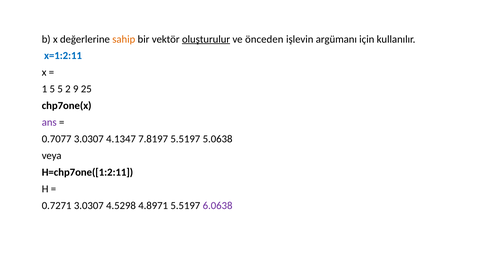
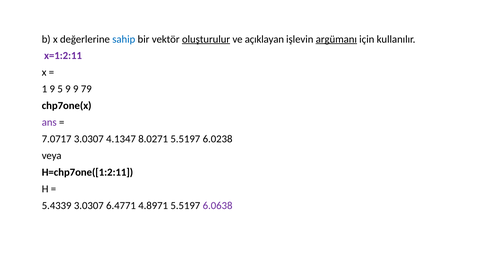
sahip colour: orange -> blue (124, 39)
önceden: önceden -> açıklayan (264, 39)
argümanı underline: none -> present (336, 39)
x=1:2:11 colour: blue -> purple (63, 56)
1 5: 5 -> 9 (52, 89)
5 2: 2 -> 9 (68, 89)
25: 25 -> 79 (86, 89)
0.7077: 0.7077 -> 7.0717 (57, 139)
7.8197: 7.8197 -> 8.0271 (153, 139)
5.0638: 5.0638 -> 6.0238 (218, 139)
0.7271: 0.7271 -> 5.4339 (57, 206)
4.5298: 4.5298 -> 6.4771 (121, 206)
